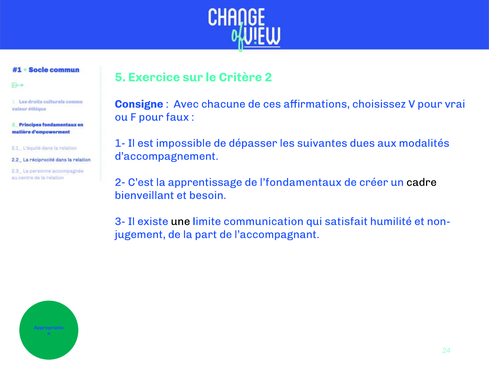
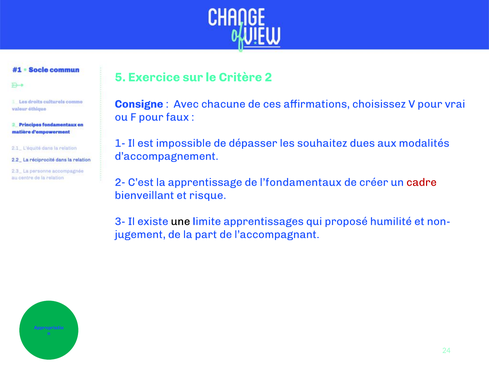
suivantes: suivantes -> souhaitez (322, 143)
cadre colour: black -> red (422, 182)
besoin: besoin -> risque (208, 195)
communication: communication -> apprentissages (264, 221)
satisfait: satisfait -> proposé (346, 221)
